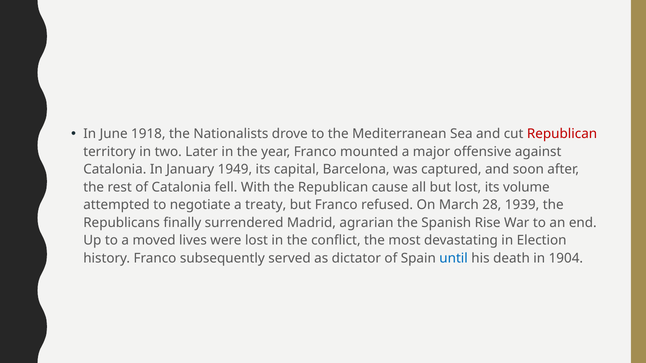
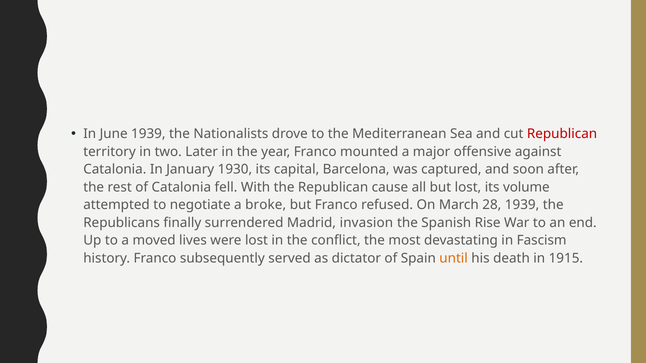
June 1918: 1918 -> 1939 (148, 134)
1949: 1949 -> 1930 (235, 170)
treaty: treaty -> broke (266, 205)
agrarian: agrarian -> invasion (366, 223)
Election: Election -> Fascism (542, 241)
until colour: blue -> orange (454, 258)
1904: 1904 -> 1915 (566, 258)
